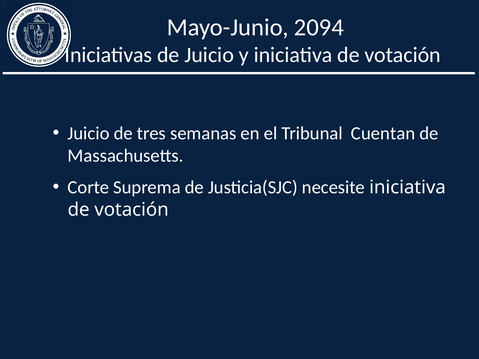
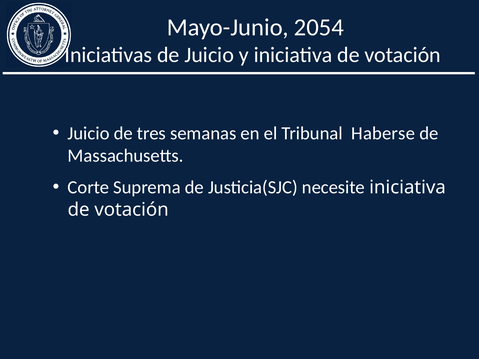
2094: 2094 -> 2054 (319, 27)
Cuentan: Cuentan -> Haberse (383, 134)
